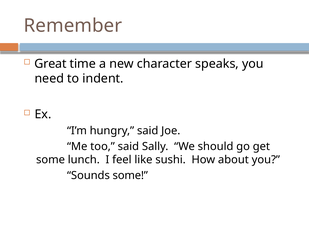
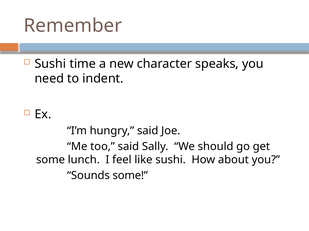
Great: Great -> Sushi (50, 64)
